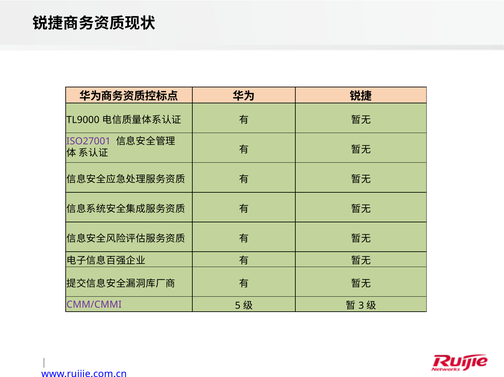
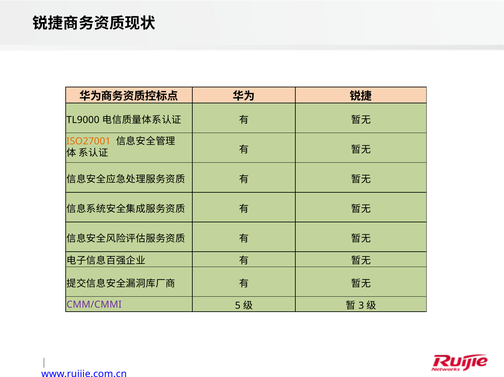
ISO27001 colour: purple -> orange (89, 142)
